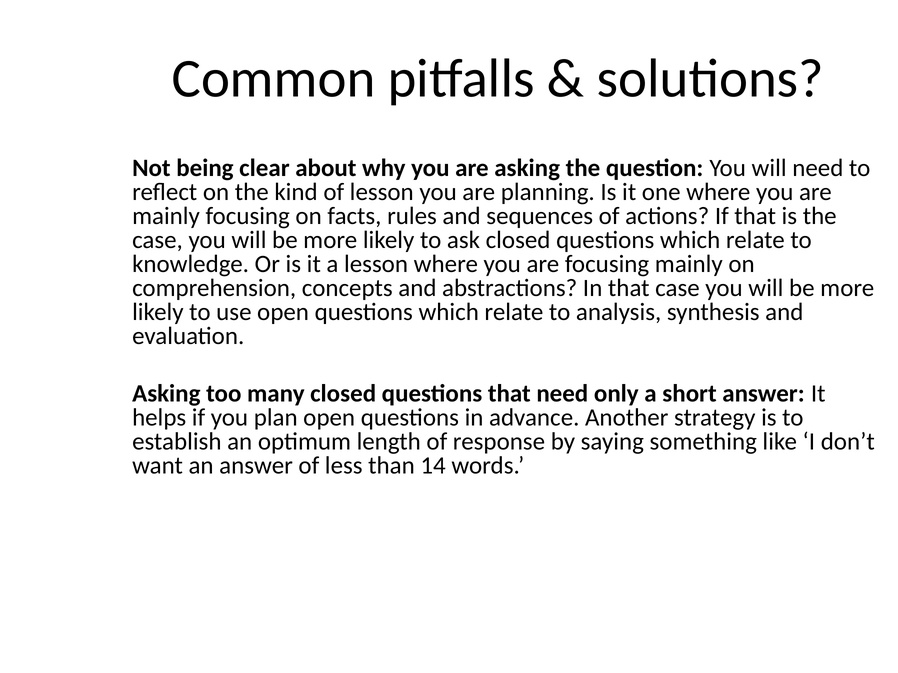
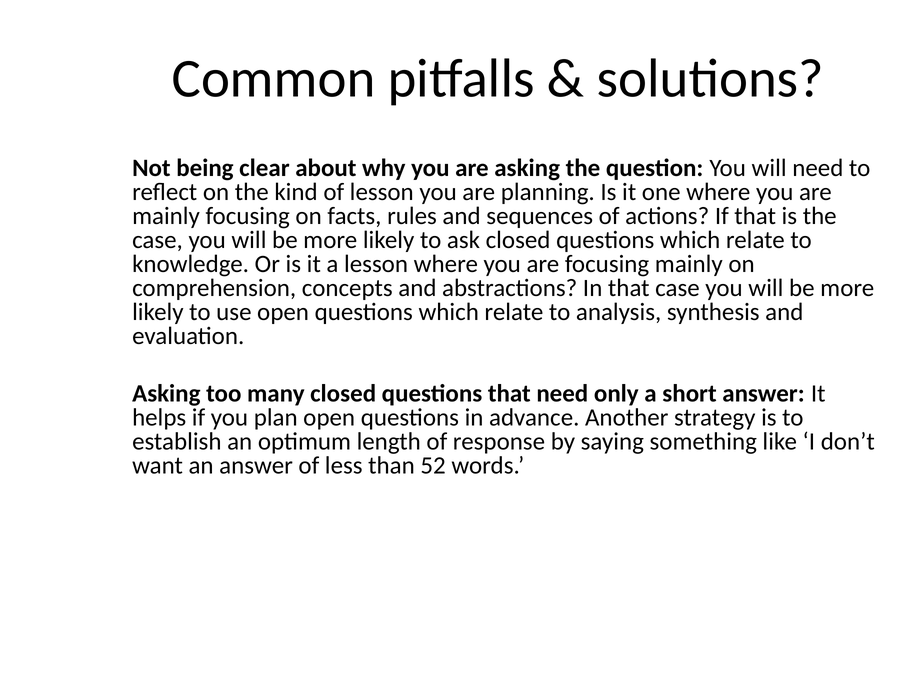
14: 14 -> 52 (433, 466)
